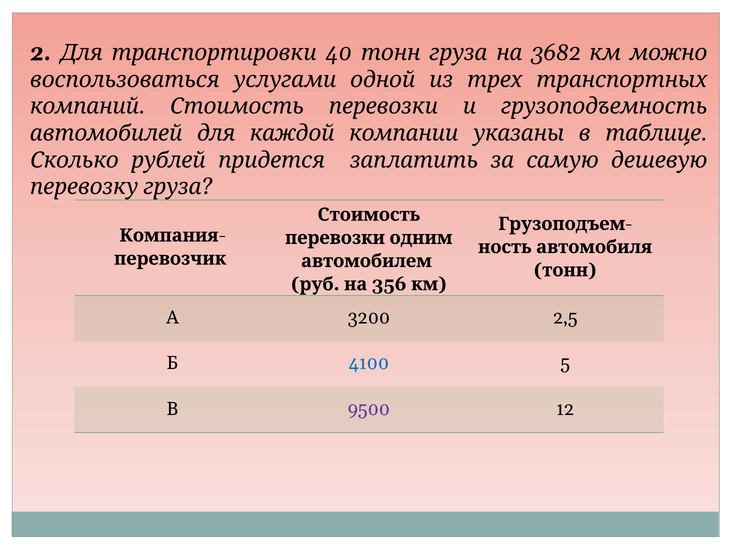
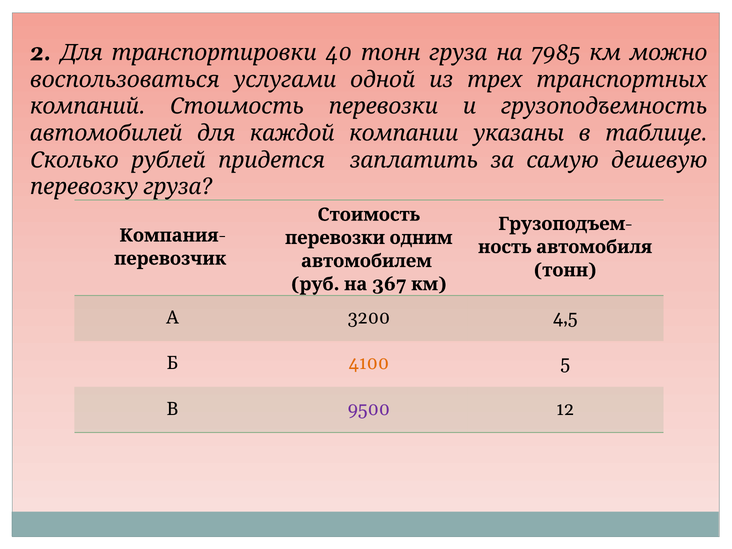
3682: 3682 -> 7985 (556, 53)
356: 356 -> 367 (389, 284)
2,5: 2,5 -> 4,5 (565, 318)
4100 colour: blue -> orange (369, 363)
